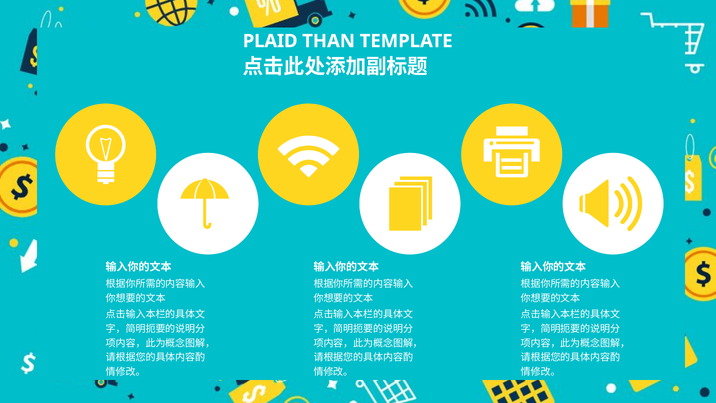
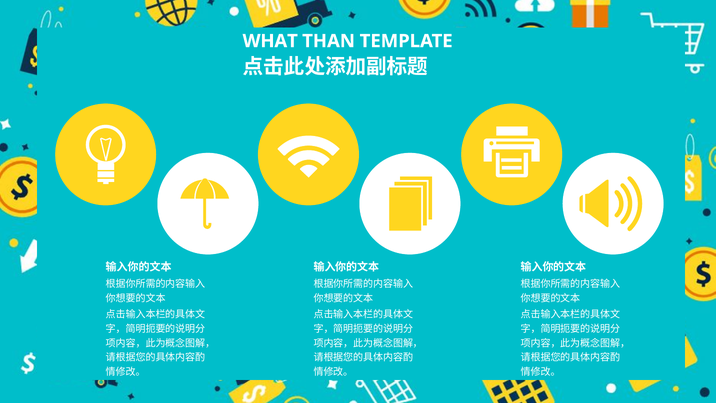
PLAID: PLAID -> WHAT (270, 41)
